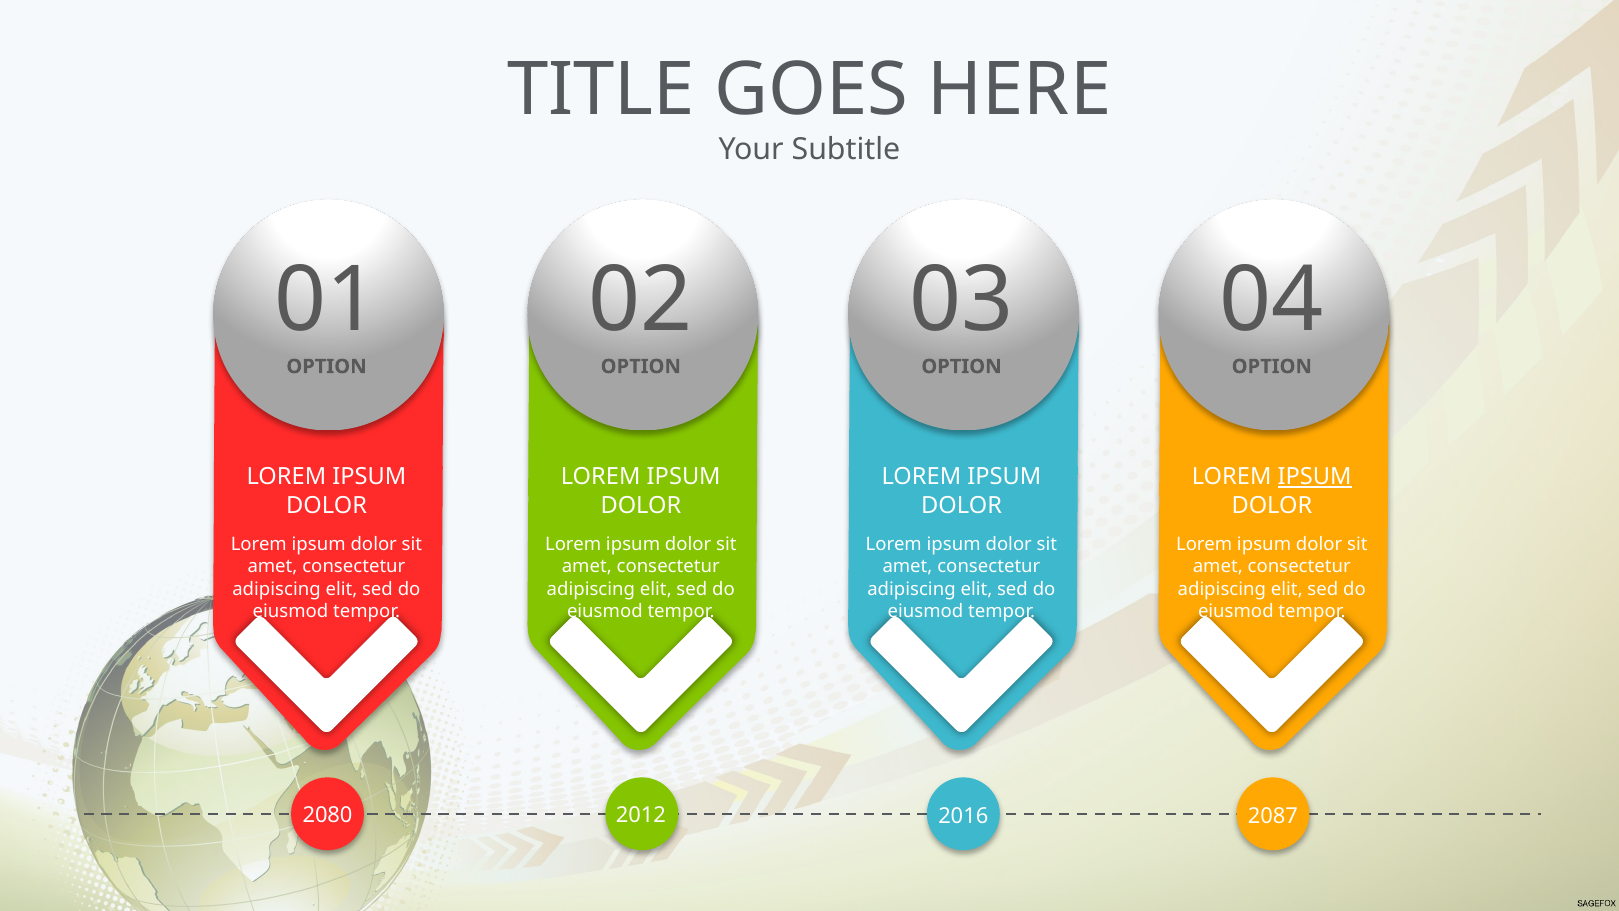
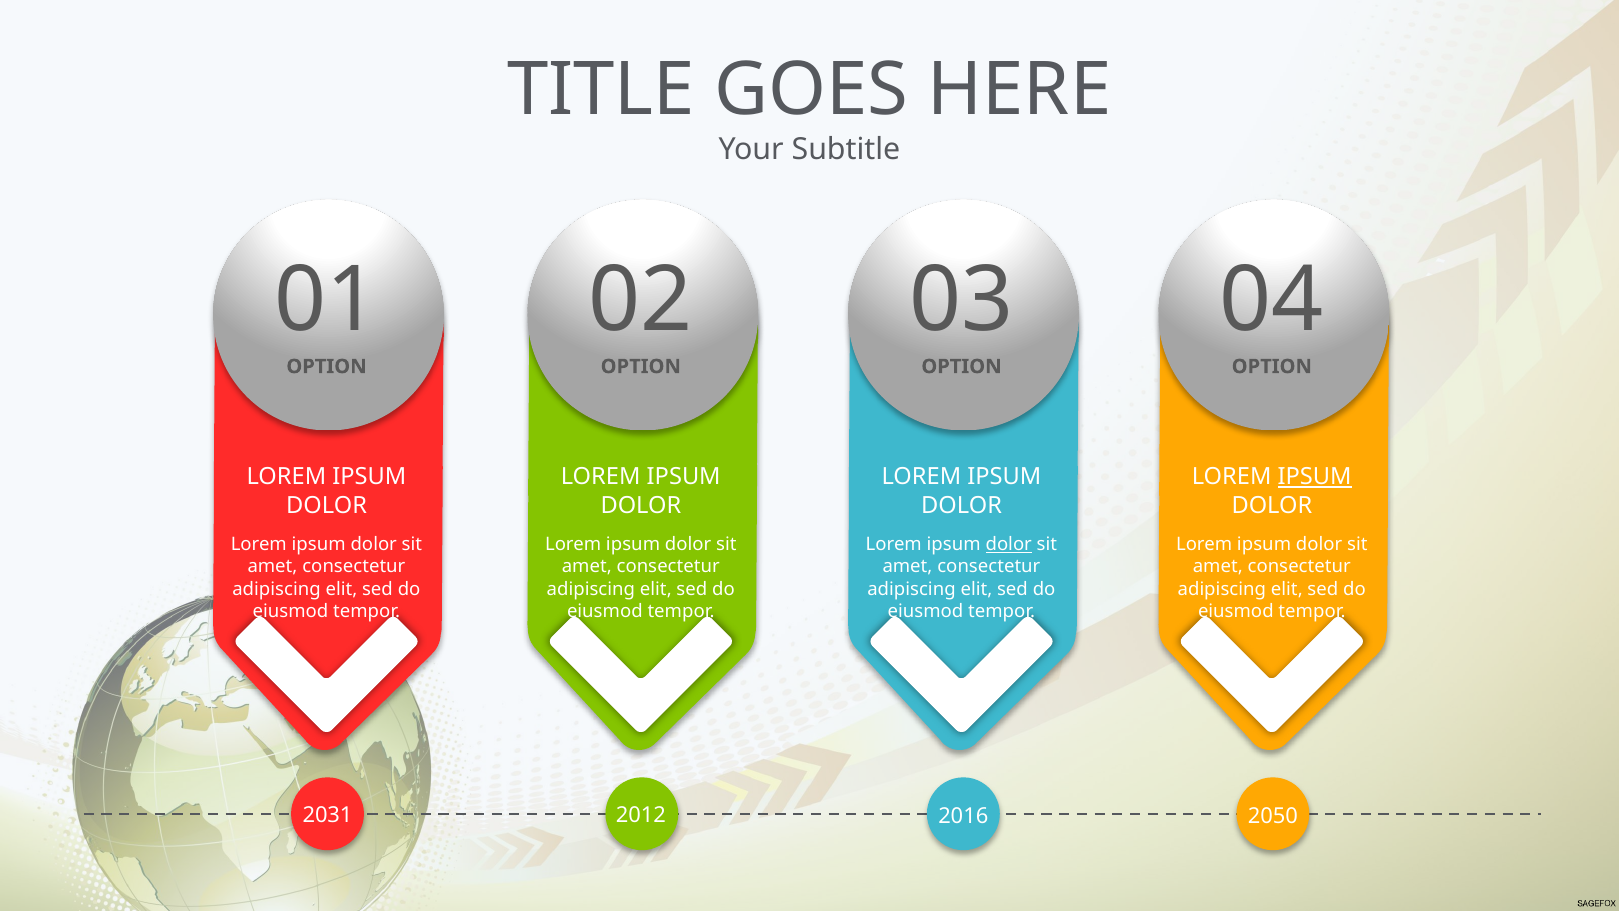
dolor underline: none -> present (1009, 544)
2080: 2080 -> 2031 (328, 815)
2087: 2087 -> 2050 (1273, 816)
